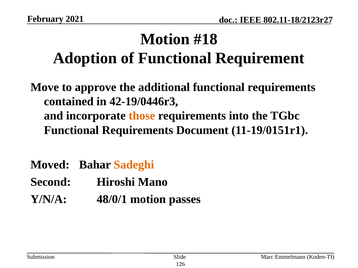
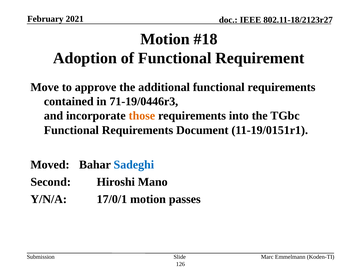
42-19/0446r3: 42-19/0446r3 -> 71-19/0446r3 (144, 102)
Sadeghi colour: orange -> blue (134, 165)
48/0/1: 48/0/1 -> 17/0/1 (112, 200)
